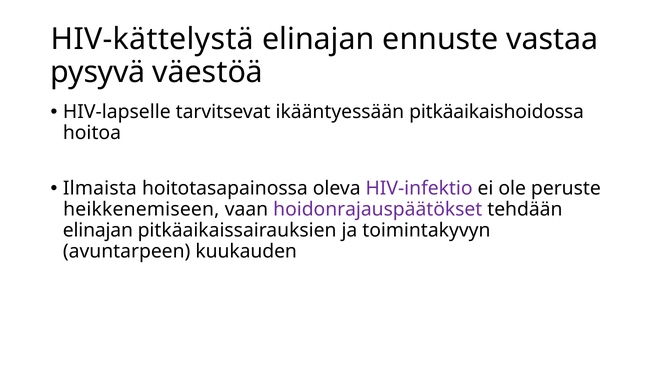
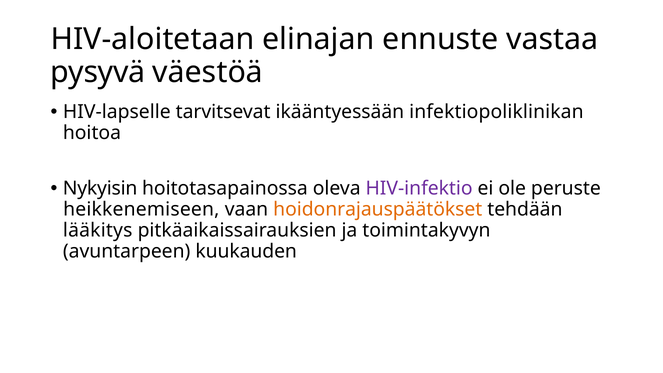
HIV-kättelystä: HIV-kättelystä -> HIV-aloitetaan (153, 39)
pitkäaikaishoidossa: pitkäaikaishoidossa -> infektiopoliklinikan (496, 112)
Ilmaista: Ilmaista -> Nykyisin (100, 189)
hoidonrajauspäätökset colour: purple -> orange (378, 209)
elinajan: elinajan -> lääkitys (98, 230)
